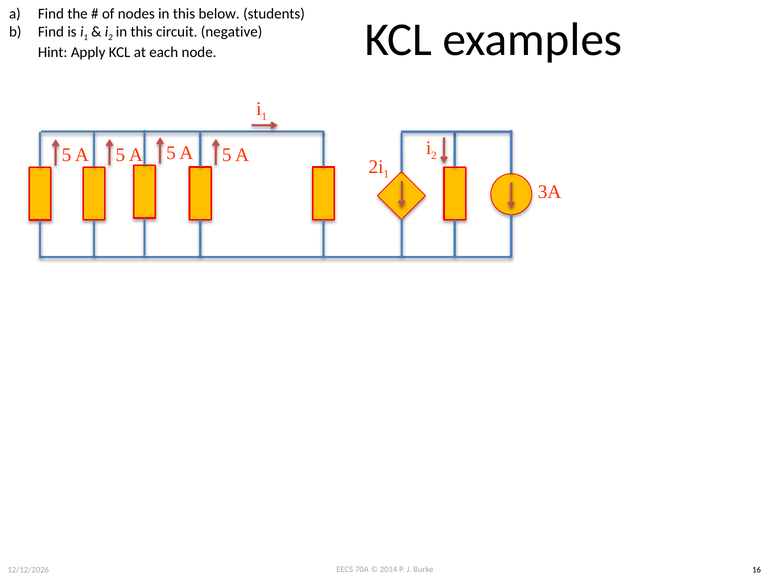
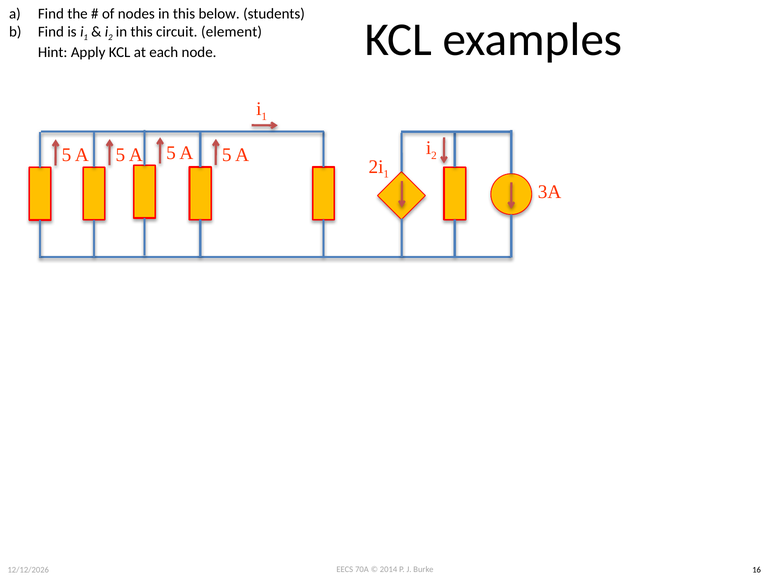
negative: negative -> element (232, 32)
